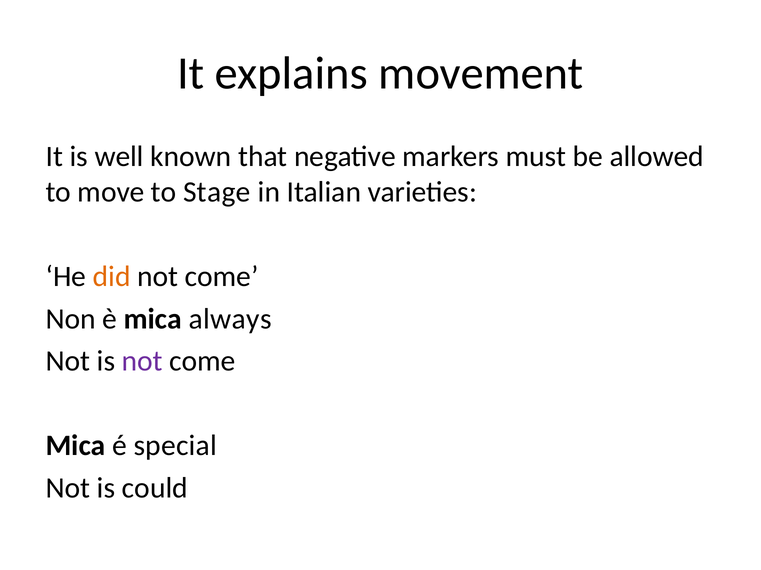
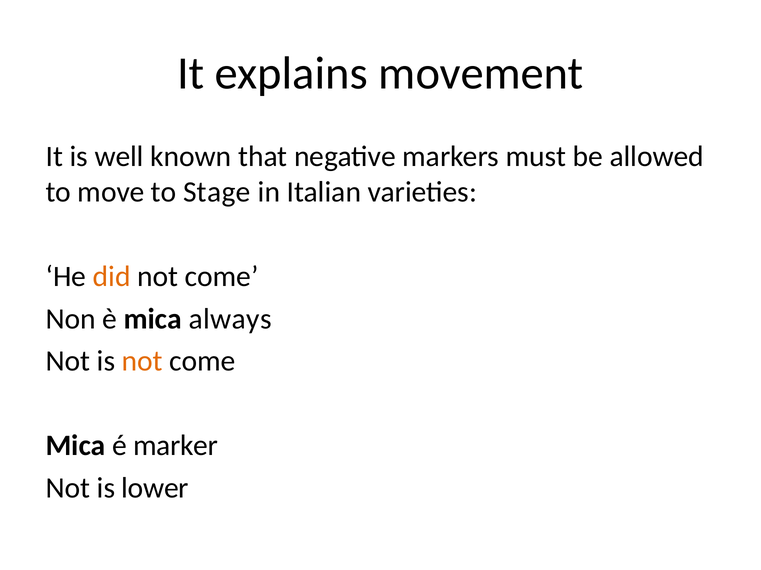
not colour: purple -> orange (142, 362)
special: special -> marker (176, 446)
could: could -> lower (155, 488)
